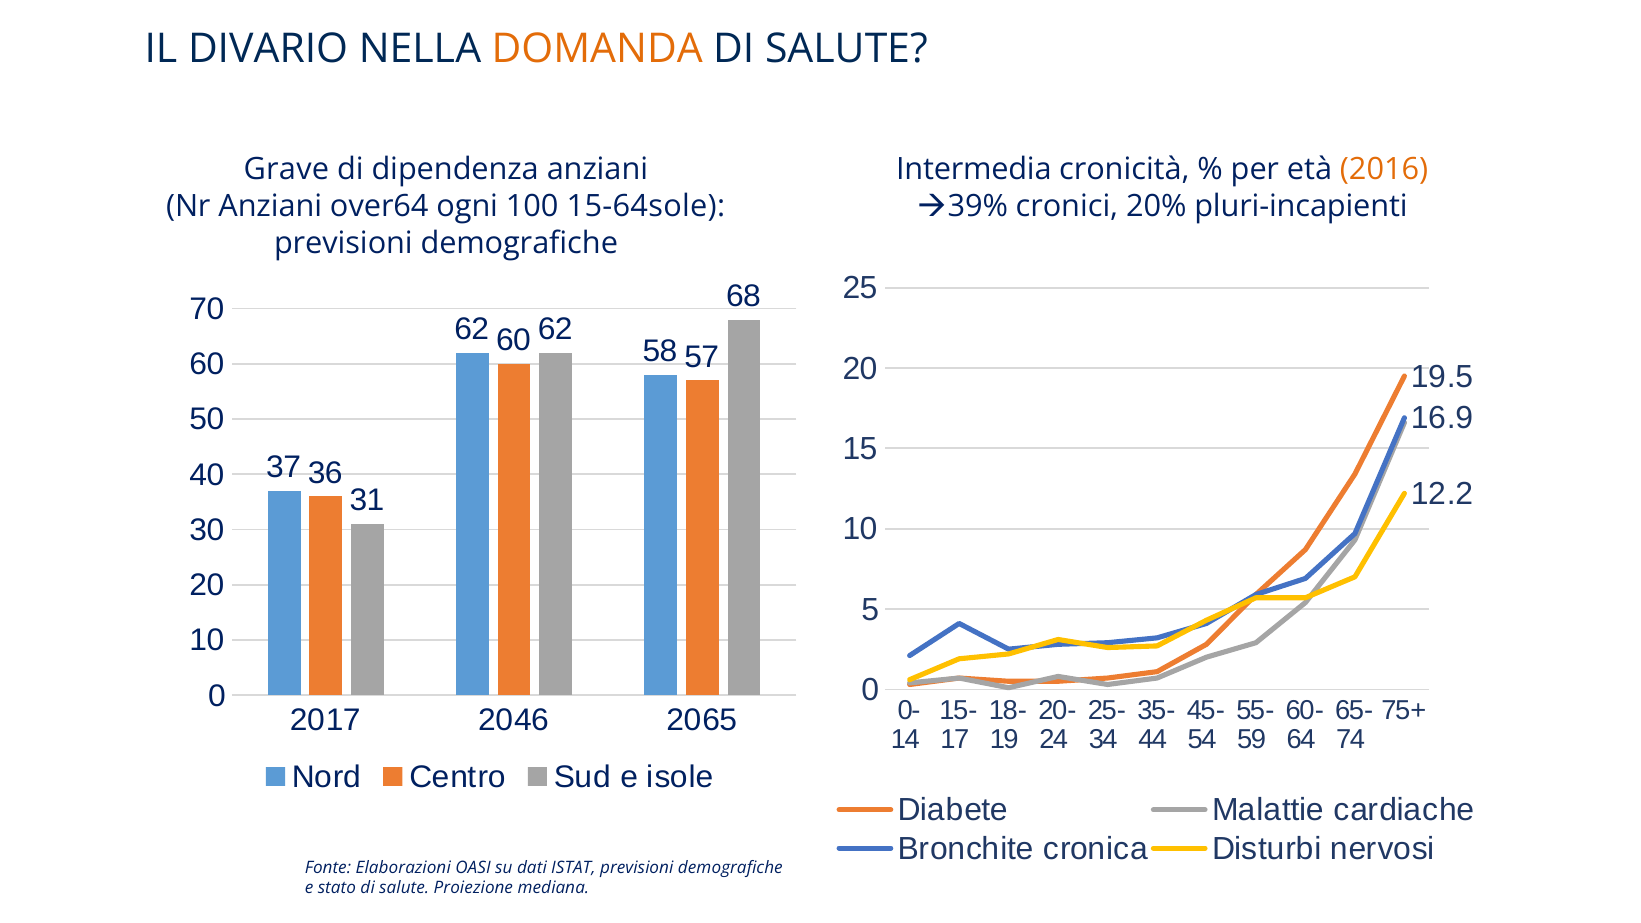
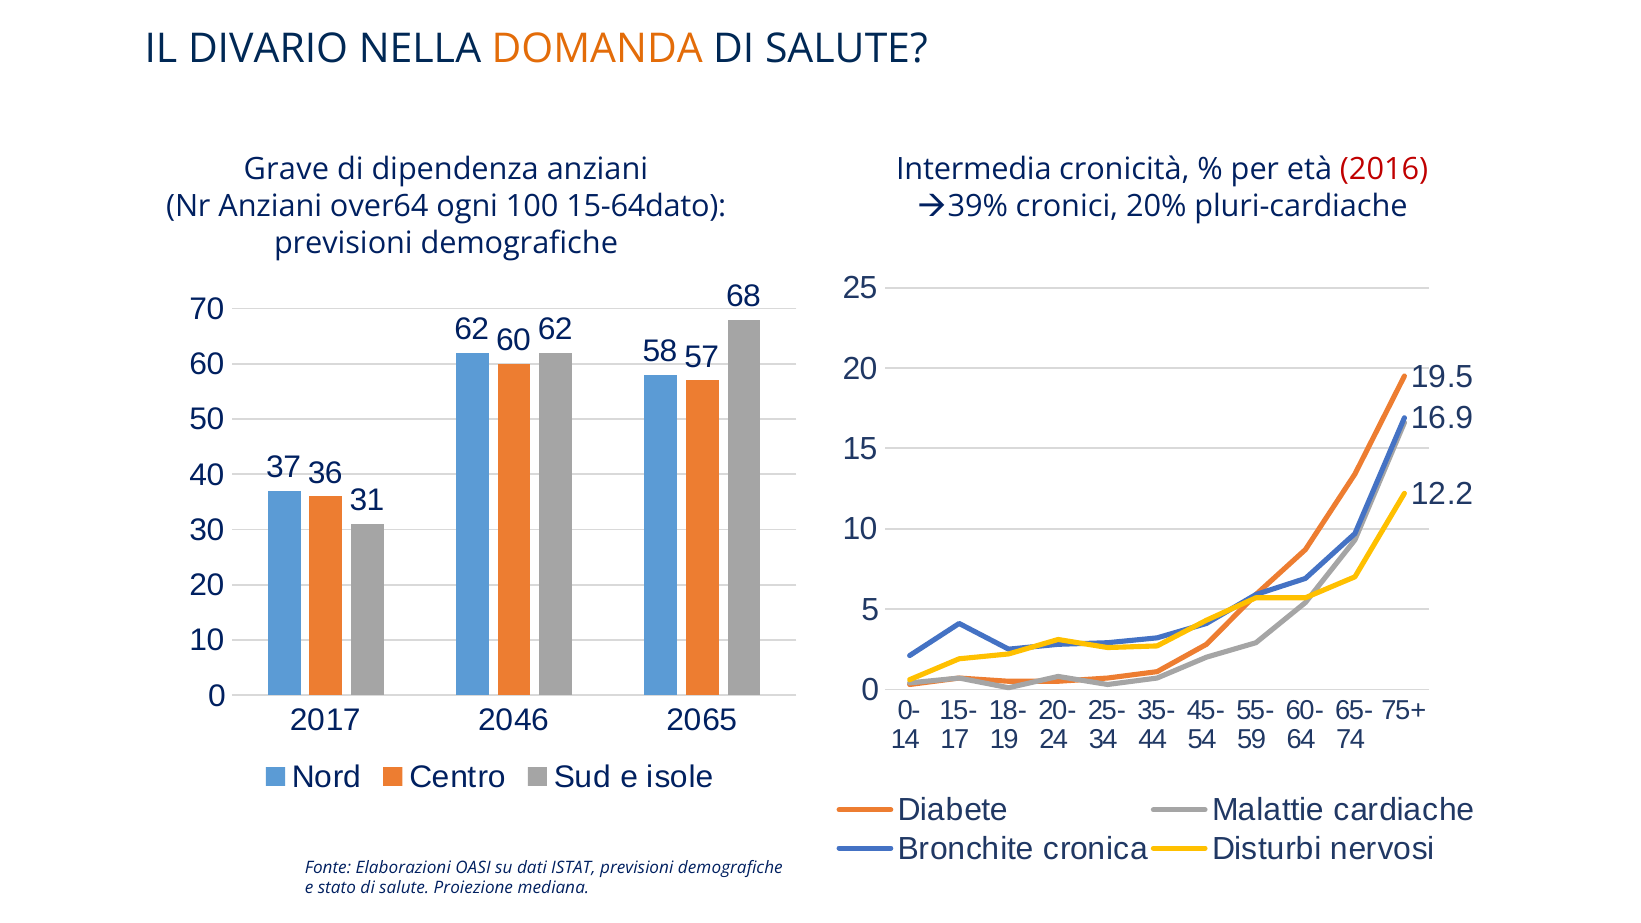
2016 colour: orange -> red (1384, 170)
15-64sole: 15-64sole -> 15-64dato (646, 207)
pluri-incapienti: pluri-incapienti -> pluri-cardiache (1301, 207)
